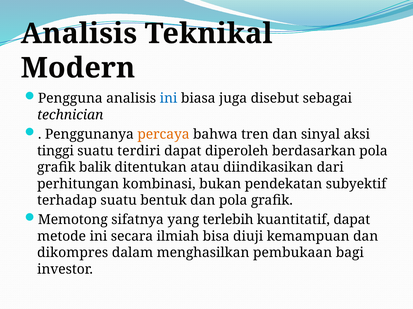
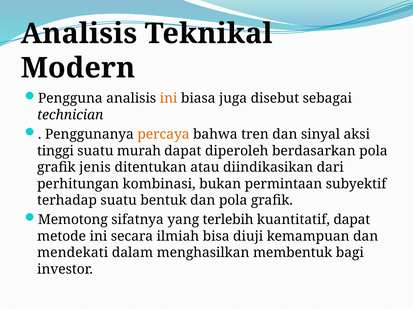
ini colour: blue -> orange (169, 99)
terdiri: terdiri -> murah (139, 151)
balik: balik -> jenis (95, 168)
pendekatan: pendekatan -> permintaan (283, 184)
dikompres: dikompres -> mendekati (73, 253)
pembukaan: pembukaan -> membentuk (293, 253)
